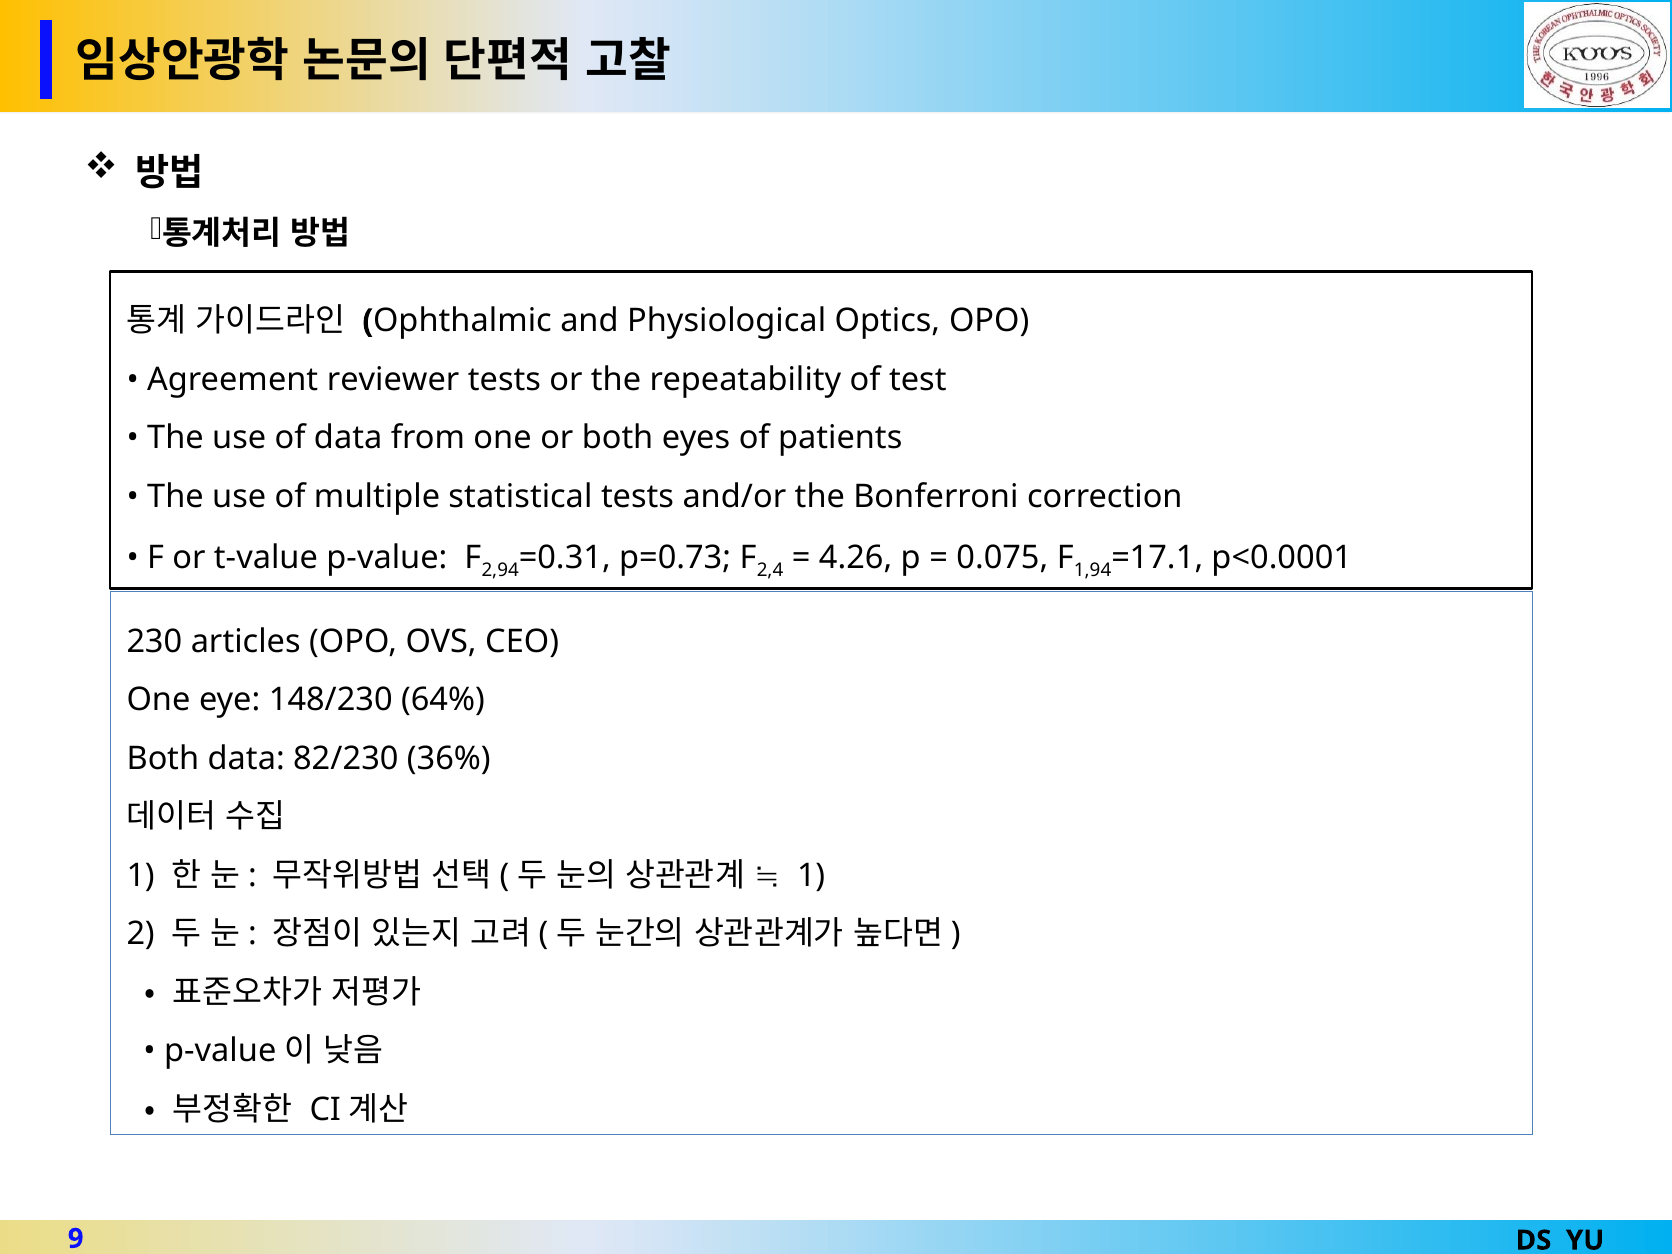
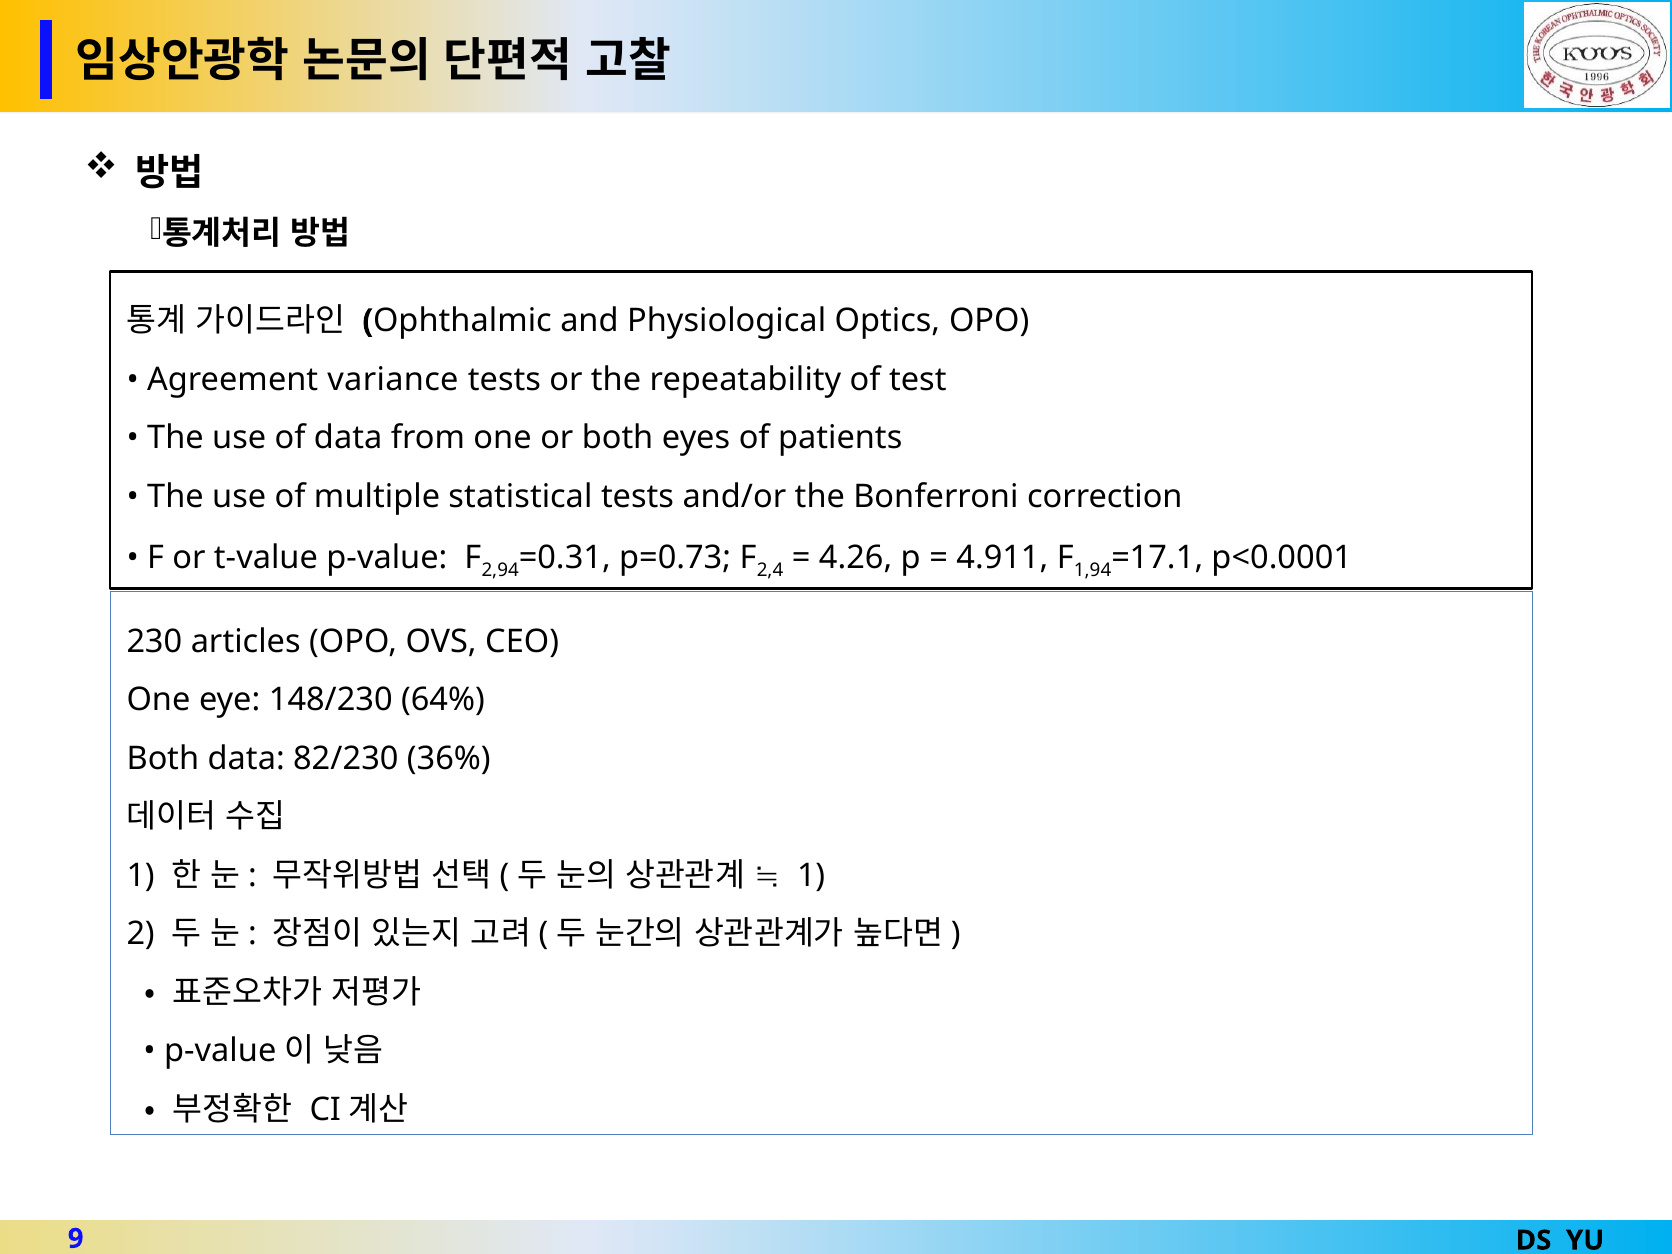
reviewer: reviewer -> variance (393, 379)
0.075: 0.075 -> 4.911 (1002, 558)
